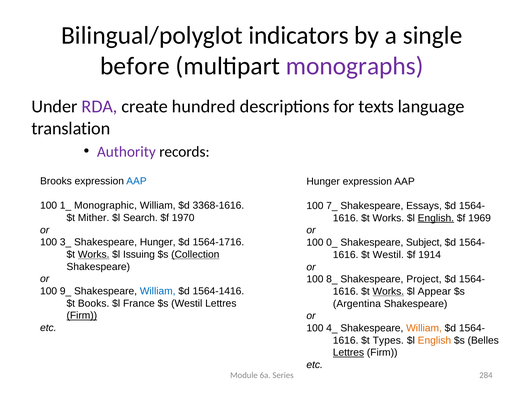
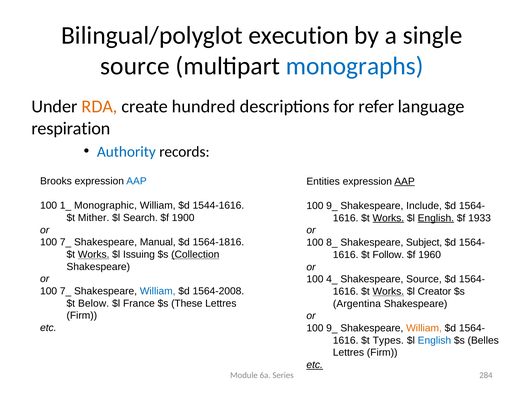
indicators: indicators -> execution (299, 35)
before: before -> source (135, 66)
monographs colour: purple -> blue (355, 66)
RDA colour: purple -> orange (100, 107)
texts: texts -> refer (376, 107)
translation: translation -> respiration (71, 128)
Authority colour: purple -> blue (126, 152)
Hunger: Hunger -> Entities (323, 181)
AAP underline: none -> present (405, 181)
3368-1616: 3368-1616 -> 1544-1616 (218, 206)
7_: 7_ -> 9_ (332, 206)
Essays: Essays -> Include (424, 206)
1970: 1970 -> 1900 (183, 218)
Works underline: none -> present (388, 218)
1969: 1969 -> 1933 (480, 218)
3_: 3_ -> 7_ (66, 242)
Shakespeare Hunger: Hunger -> Manual (158, 242)
1564-1716: 1564-1716 -> 1564-1816 (218, 242)
0_: 0_ -> 8_ (332, 243)
$t Westil: Westil -> Follow (388, 255)
1914: 1914 -> 1960 (430, 255)
8_: 8_ -> 4_ (332, 279)
Shakespeare Project: Project -> Source (424, 279)
9_: 9_ -> 7_ (66, 291)
1564-1416: 1564-1416 -> 1564-2008 (218, 291)
Appear: Appear -> Creator (434, 291)
Books: Books -> Below (94, 303)
$s Westil: Westil -> These (187, 303)
Firm underline: present -> none (82, 316)
4_: 4_ -> 9_ (332, 328)
English colour: orange -> blue (434, 340)
Lettres underline: present -> none (348, 353)
etc underline: none -> present (315, 365)
